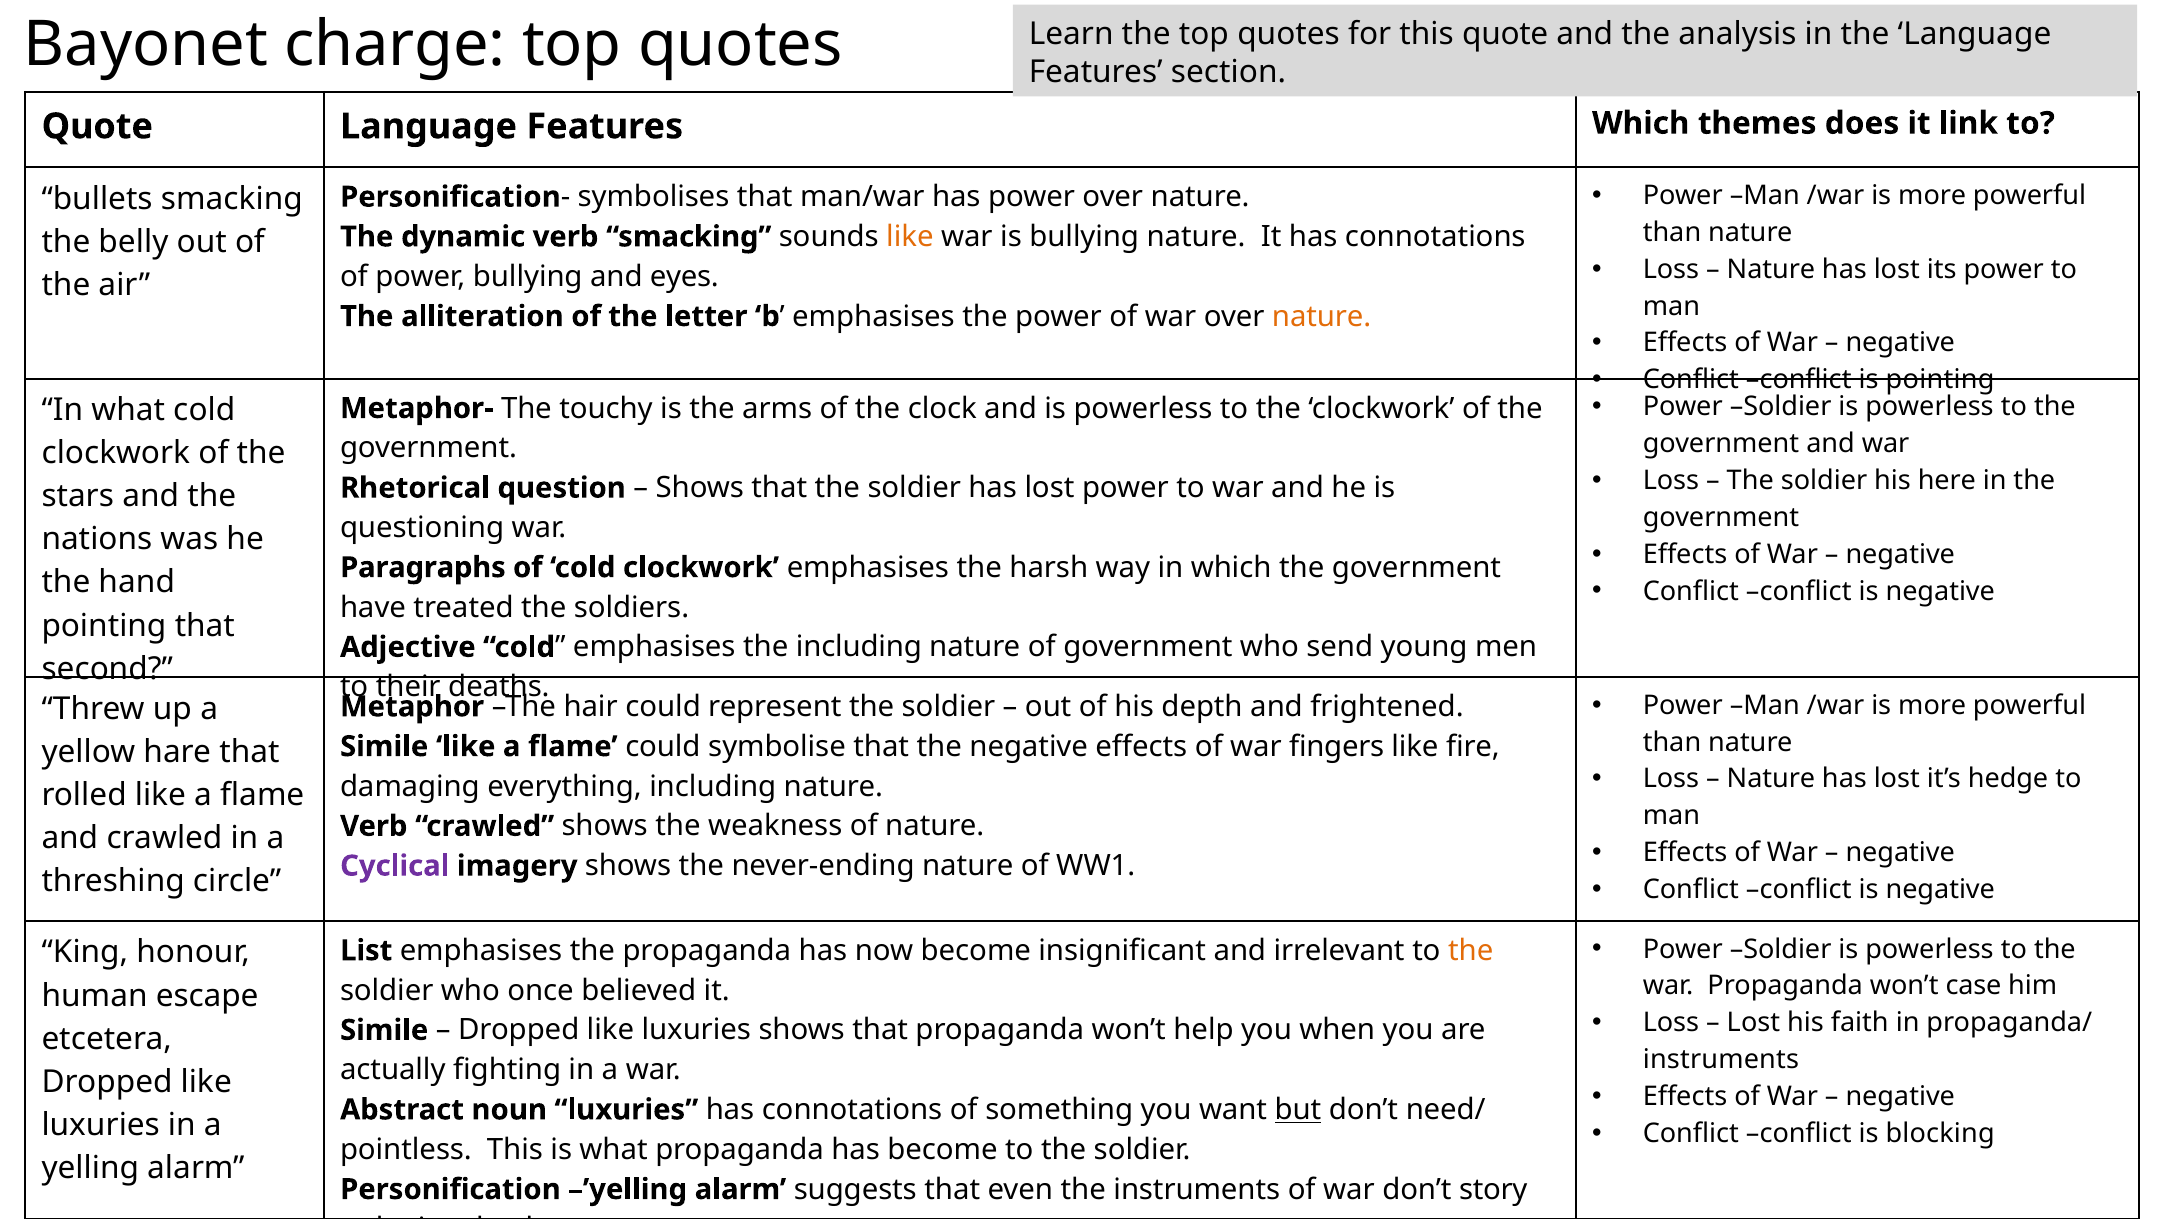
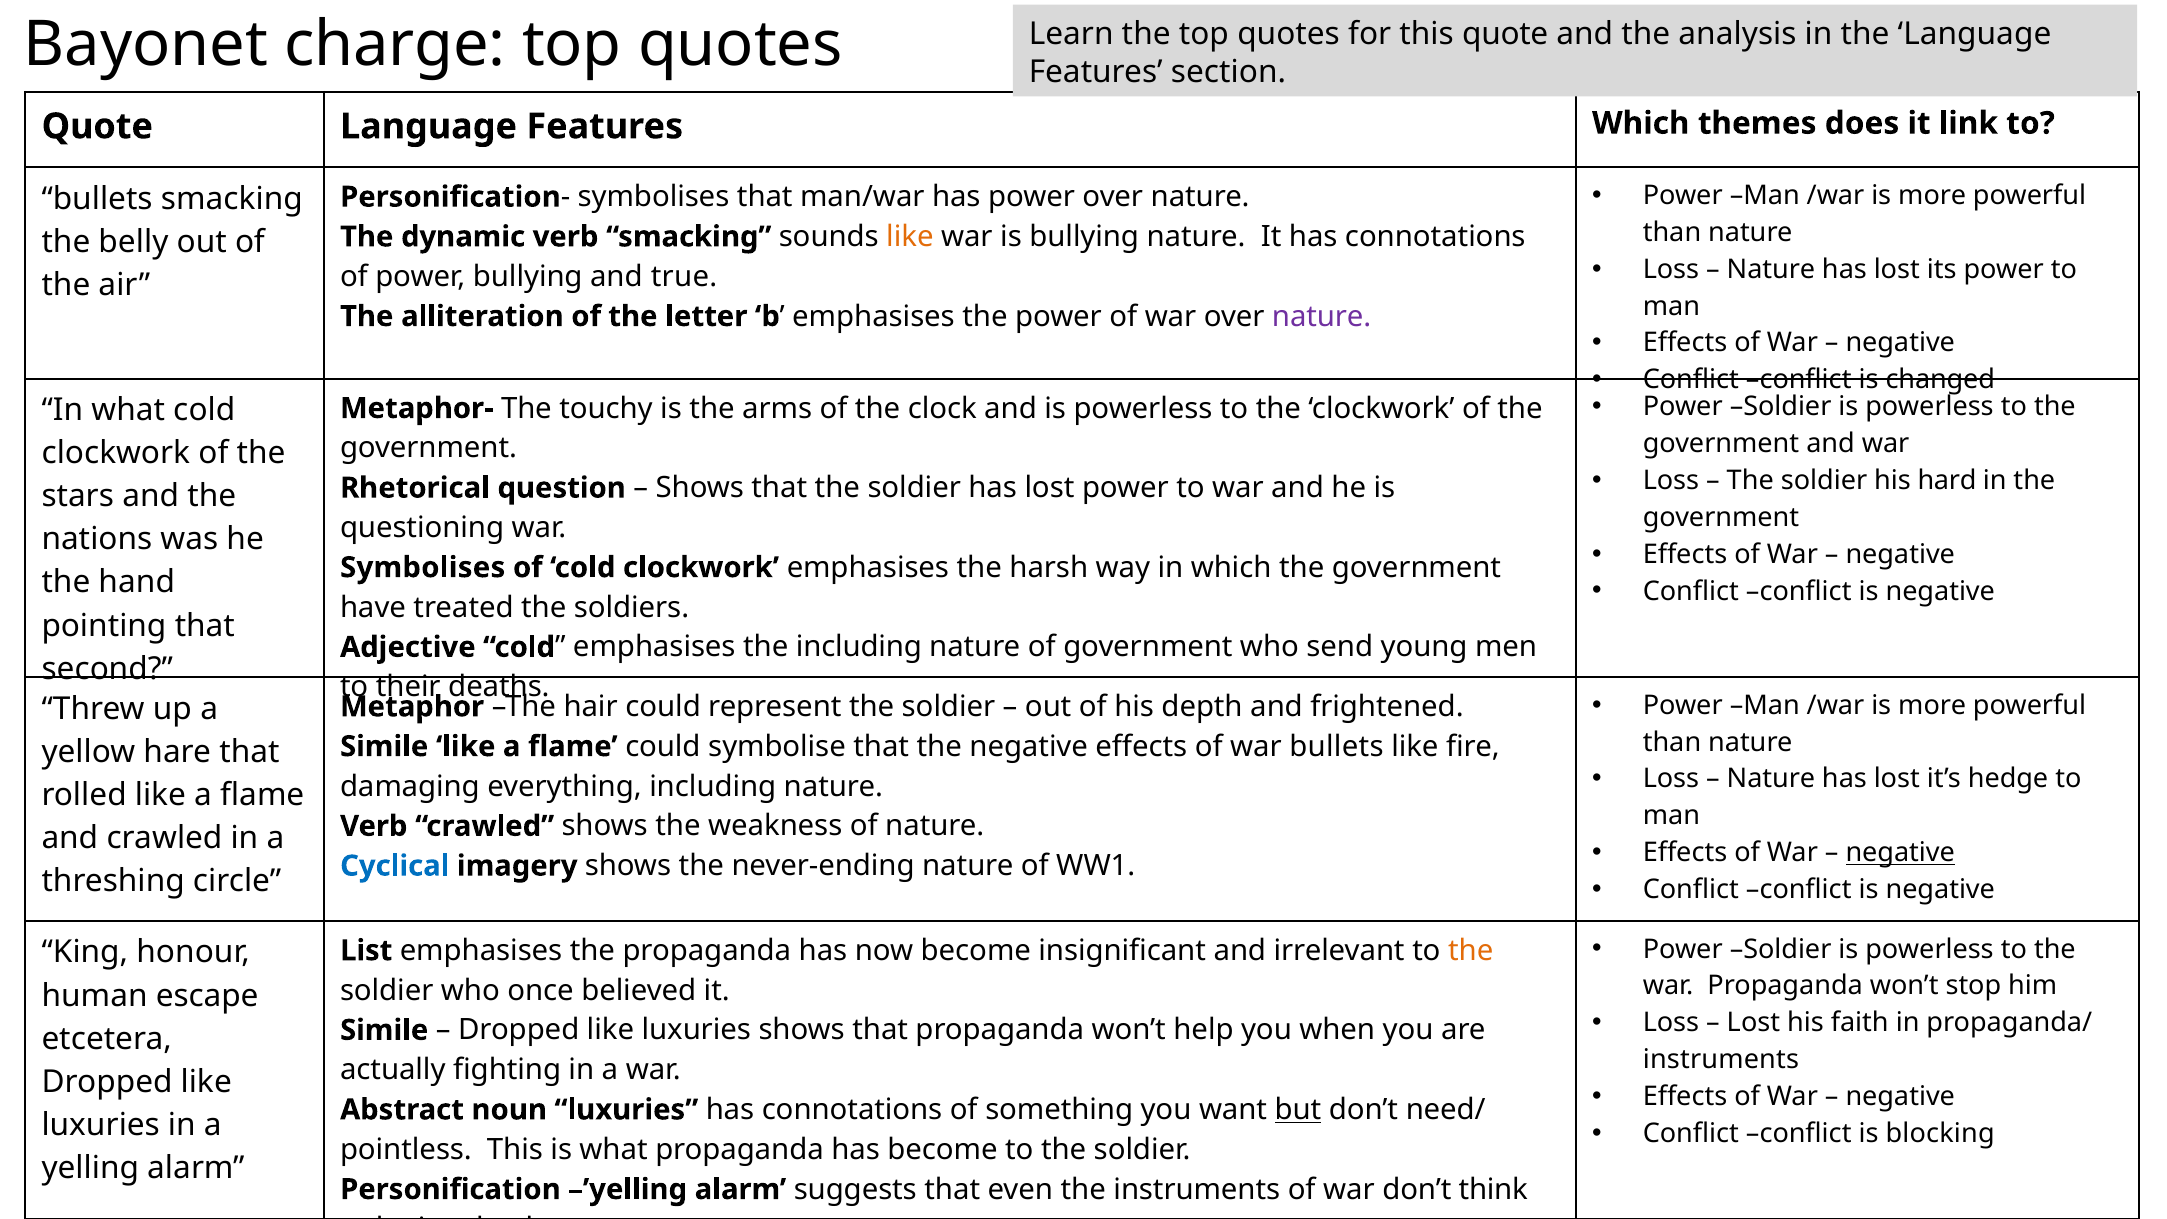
eyes: eyes -> true (684, 277)
nature colour: orange -> purple (1322, 316)
is pointing: pointing -> changed (1940, 380)
here: here -> hard (1947, 481)
Paragraphs: Paragraphs -> Symbolises (423, 568)
war fingers: fingers -> bullets (1336, 746)
negative underline: none -> present (1900, 853)
Cyclical colour: purple -> blue (395, 866)
case: case -> stop (1973, 986)
story: story -> think (1493, 1189)
